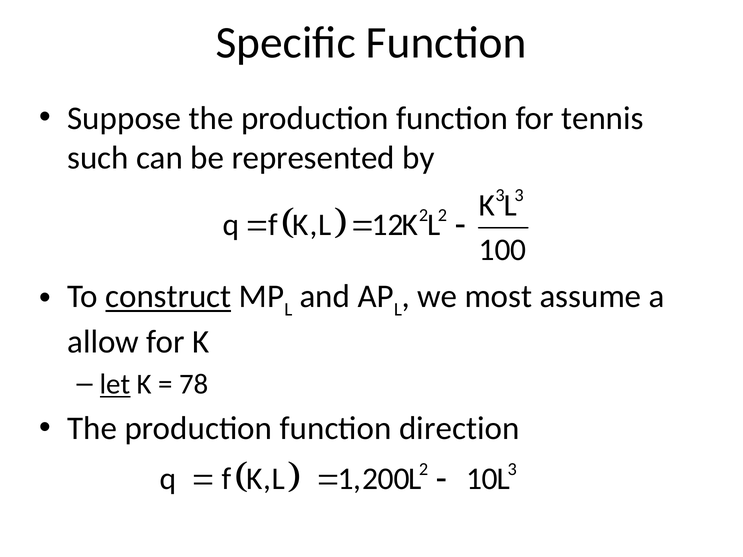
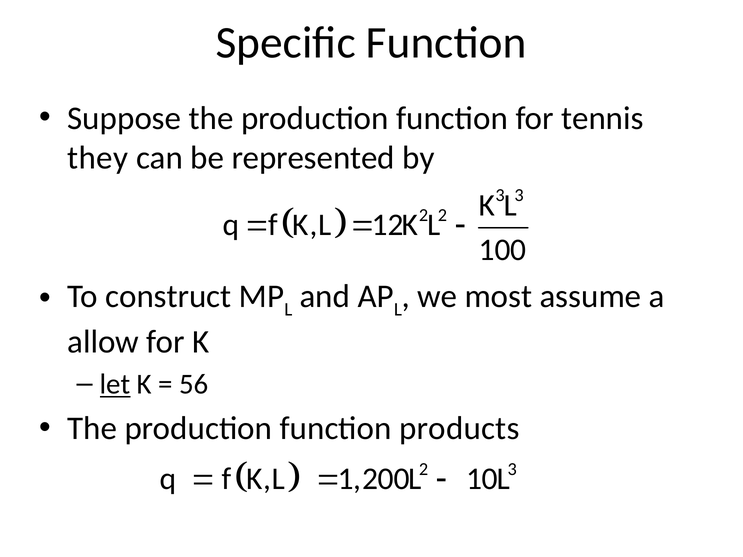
such: such -> they (98, 158)
construct underline: present -> none (168, 297)
78: 78 -> 56 (194, 384)
direction: direction -> products (459, 429)
